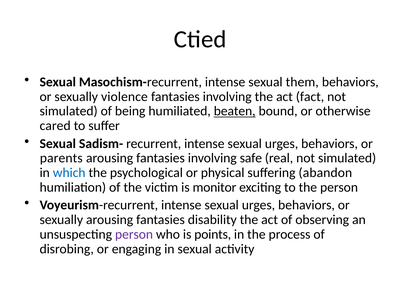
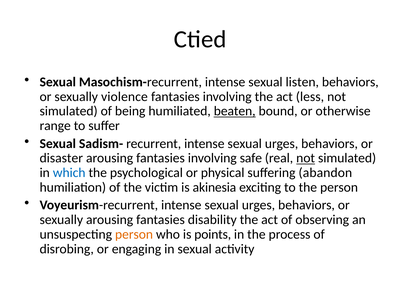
them: them -> listen (302, 82)
fact: fact -> less (310, 97)
cared: cared -> range (55, 126)
parents: parents -> disaster (61, 158)
not underline: none -> present (306, 158)
monitor: monitor -> akinesia (214, 188)
person colour: purple -> orange (134, 235)
